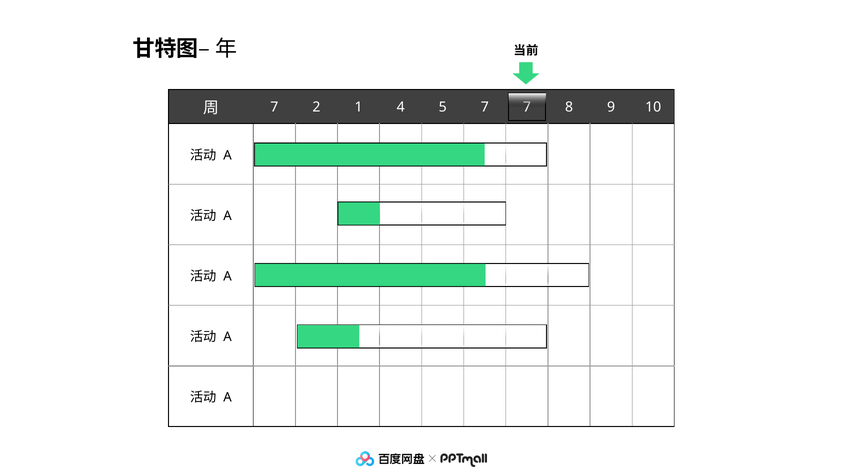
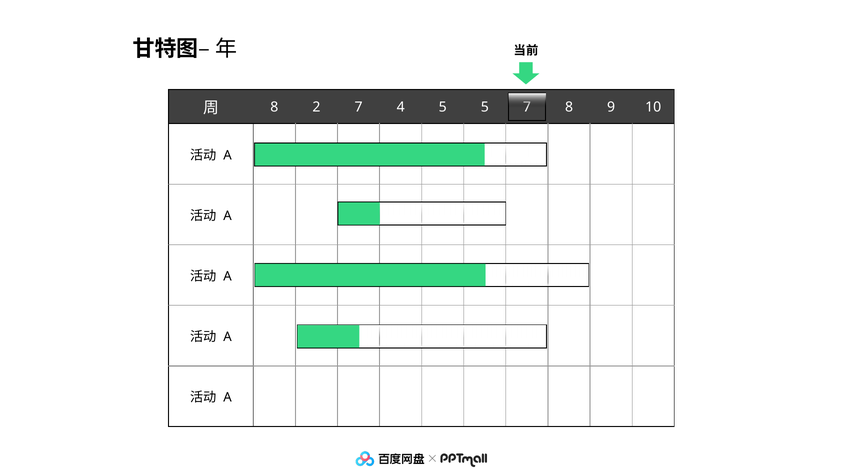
7: 7 -> 8 (274, 107)
2 1: 1 -> 7 (359, 107)
5 7: 7 -> 5 (485, 107)
